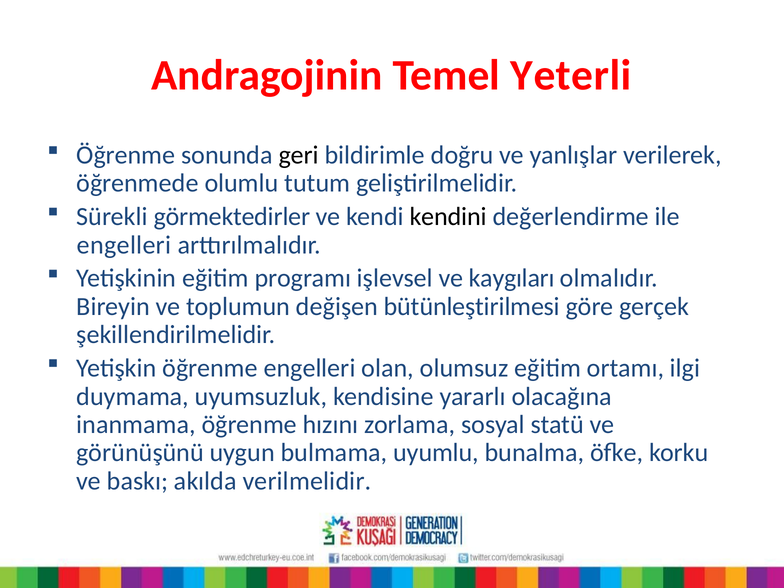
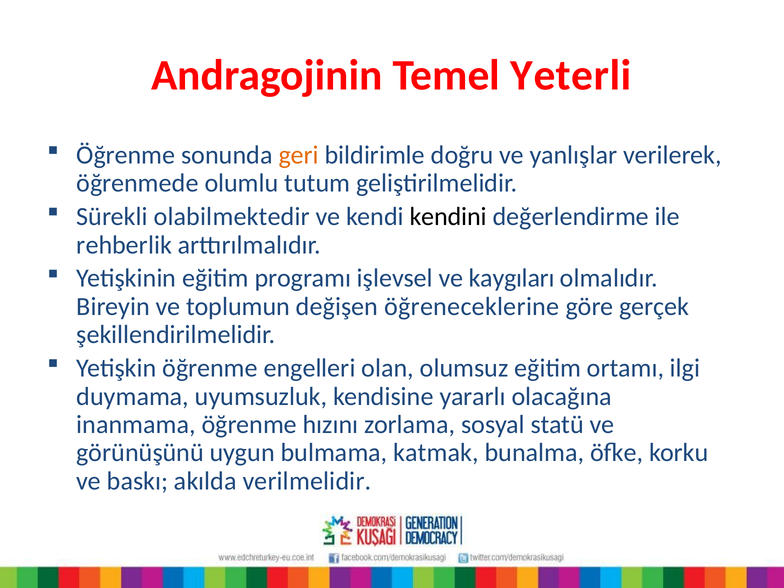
geri colour: black -> orange (299, 155)
görmektedirler: görmektedirler -> olabilmektedir (232, 217)
engelleri: engelleri -> rehberlik (124, 245)
bütünleştirilmesi: bütünleştirilmesi -> öğreneceklerine (472, 307)
uyumlu: uyumlu -> katmak (436, 453)
